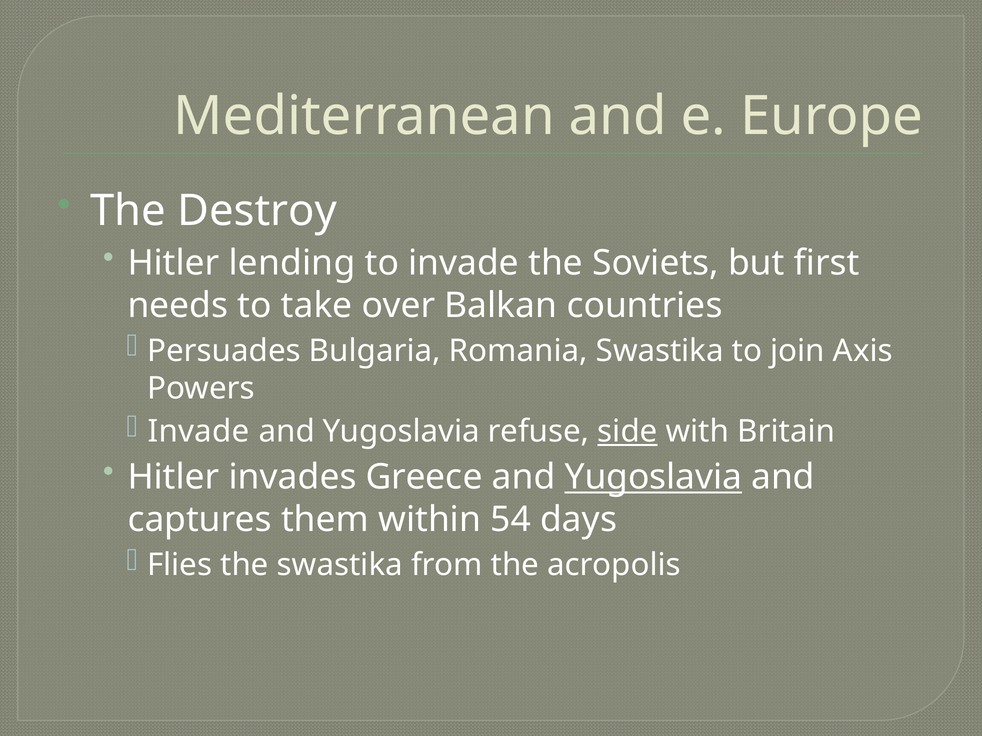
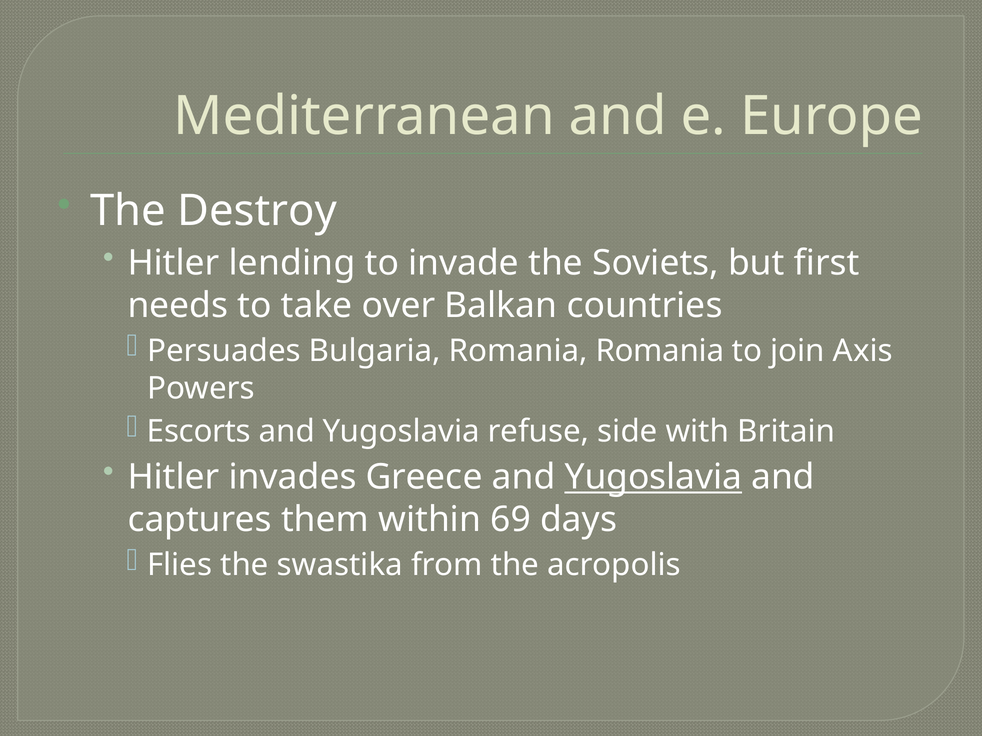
Romania Swastika: Swastika -> Romania (660, 351)
Invade: Invade -> Escorts (199, 432)
side underline: present -> none (627, 432)
54: 54 -> 69 (511, 520)
